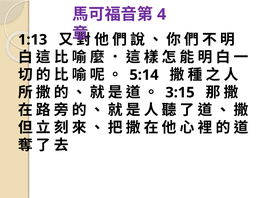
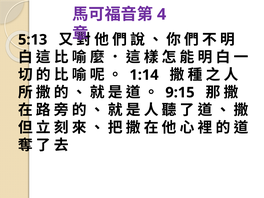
1:13: 1:13 -> 5:13 (33, 40)
5:14: 5:14 -> 1:14 (144, 75)
3:15: 3:15 -> 9:15 (180, 93)
